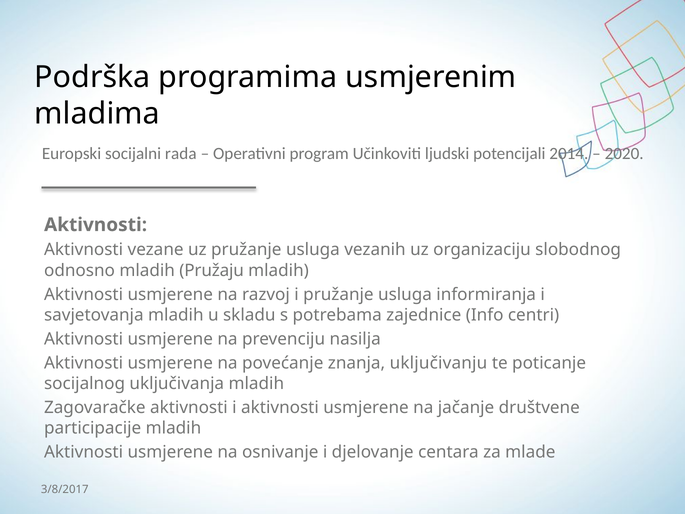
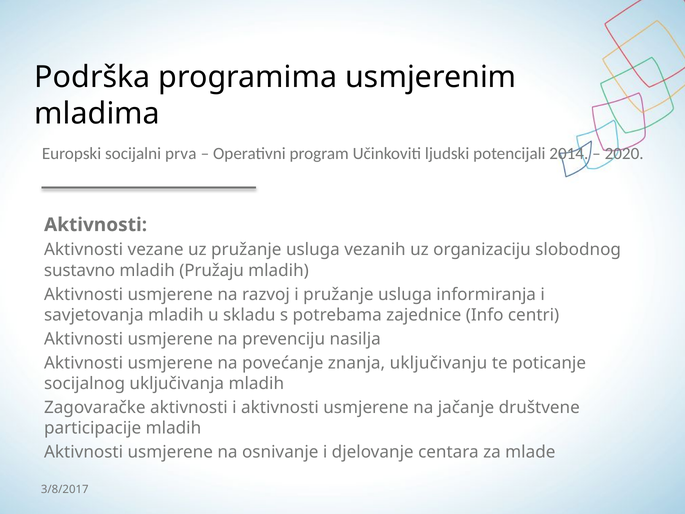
rada: rada -> prva (181, 154)
odnosno: odnosno -> sustavno (80, 270)
